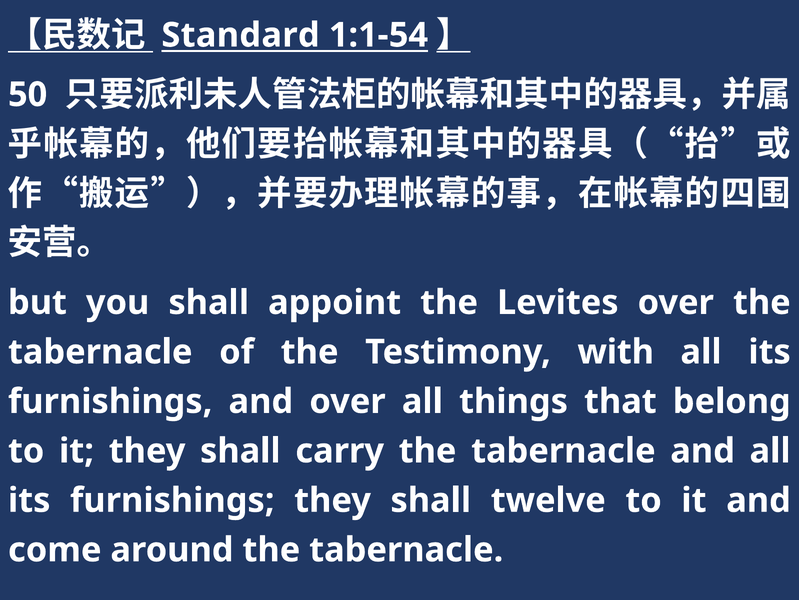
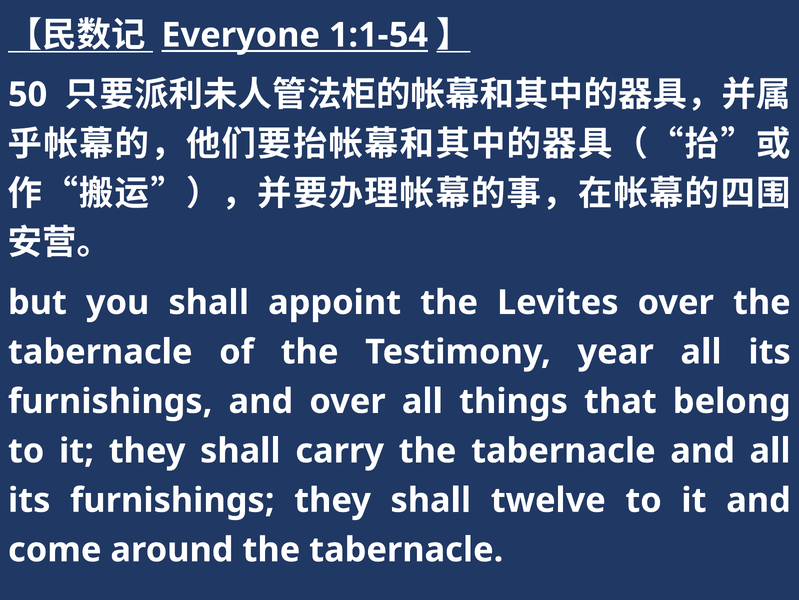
Standard: Standard -> Everyone (241, 35)
with: with -> year (616, 352)
